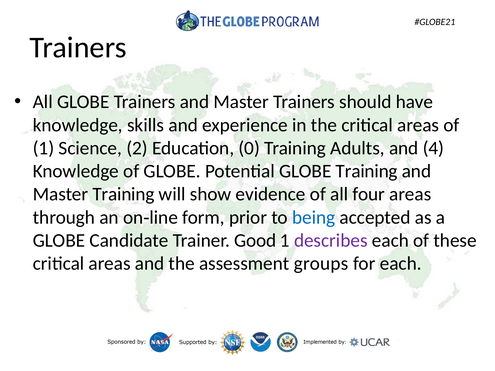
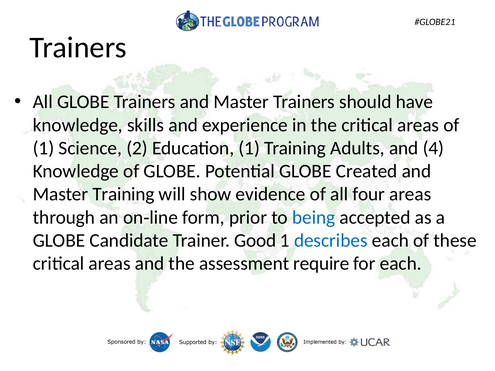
Education 0: 0 -> 1 (249, 148)
GLOBE Training: Training -> Created (367, 171)
describes colour: purple -> blue (331, 241)
groups: groups -> require (321, 264)
